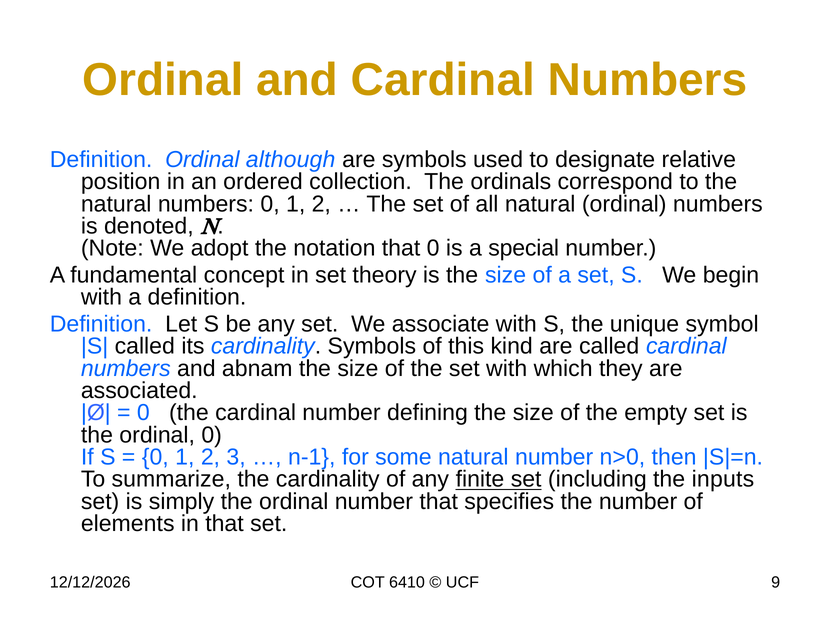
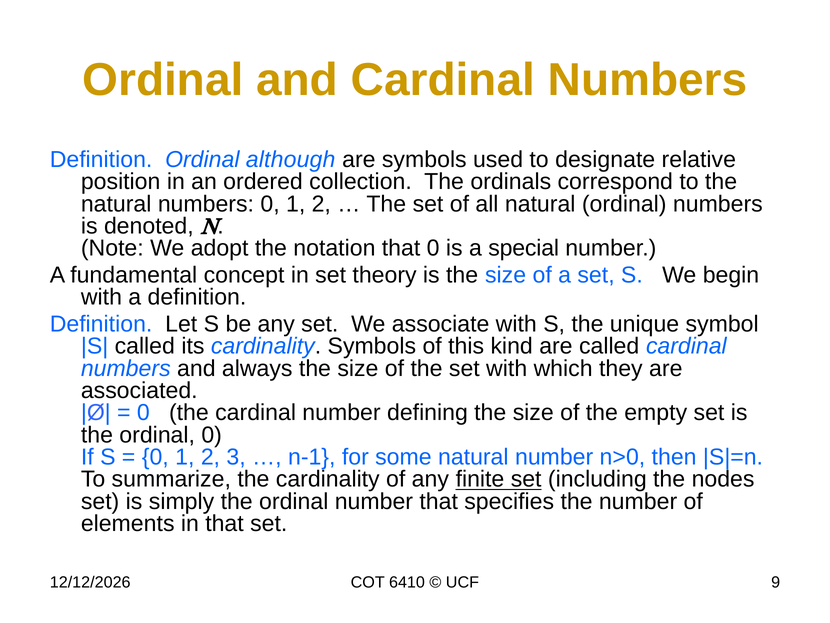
abnam: abnam -> always (257, 368)
inputs: inputs -> nodes (723, 479)
